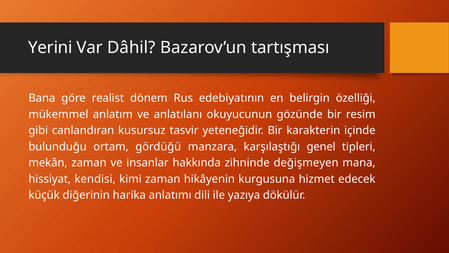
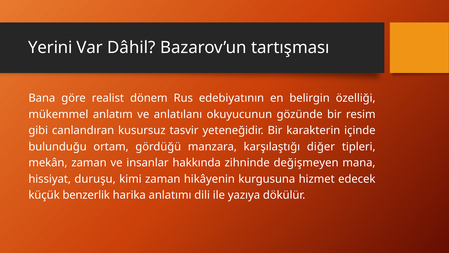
genel: genel -> diğer (321, 146)
kendisi: kendisi -> duruşu (95, 179)
diğerinin: diğerinin -> benzerlik (86, 195)
